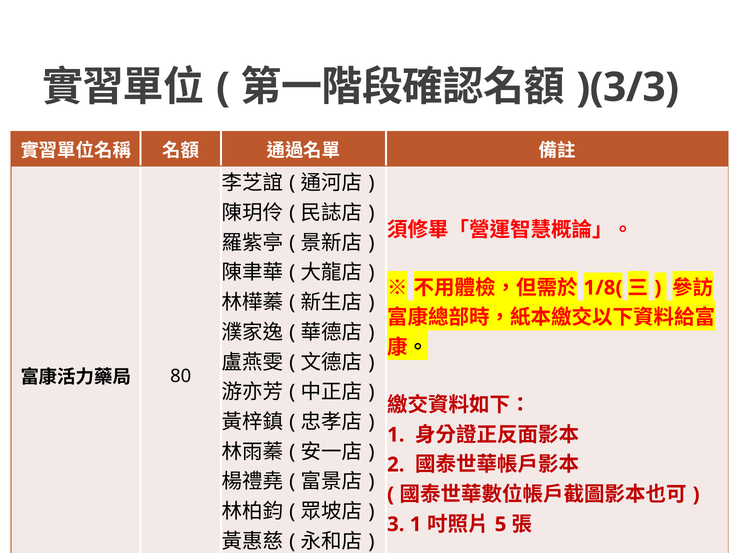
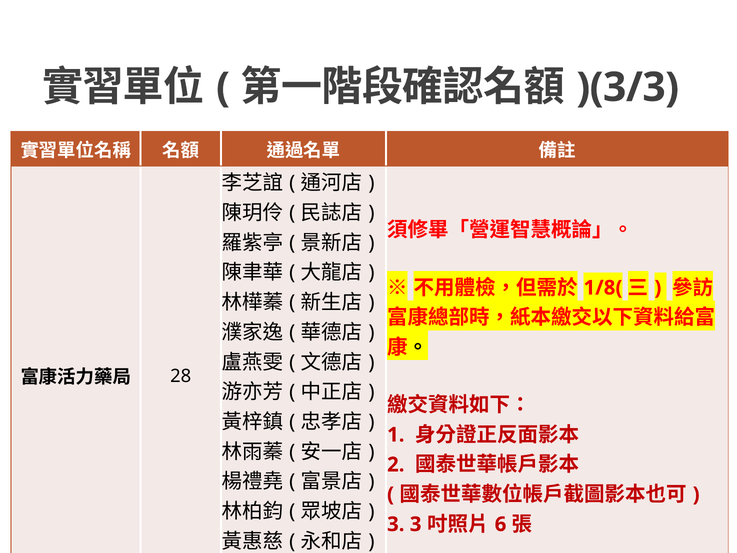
80: 80 -> 28 (181, 376)
3 1: 1 -> 3 (416, 524)
5: 5 -> 6 (501, 524)
